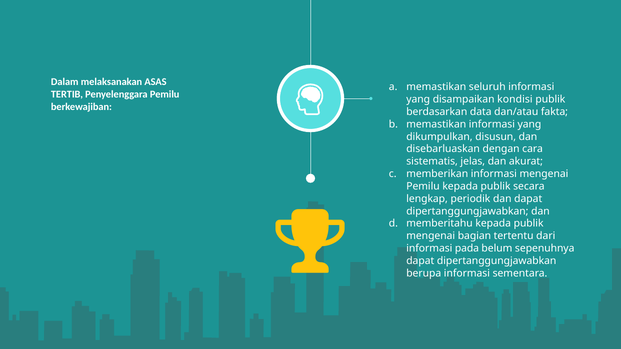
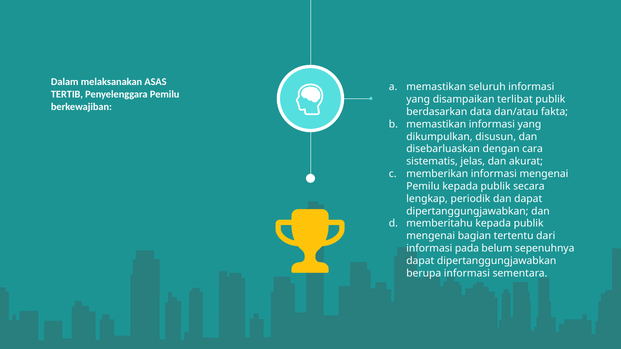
kondisi: kondisi -> terlibat (515, 100)
